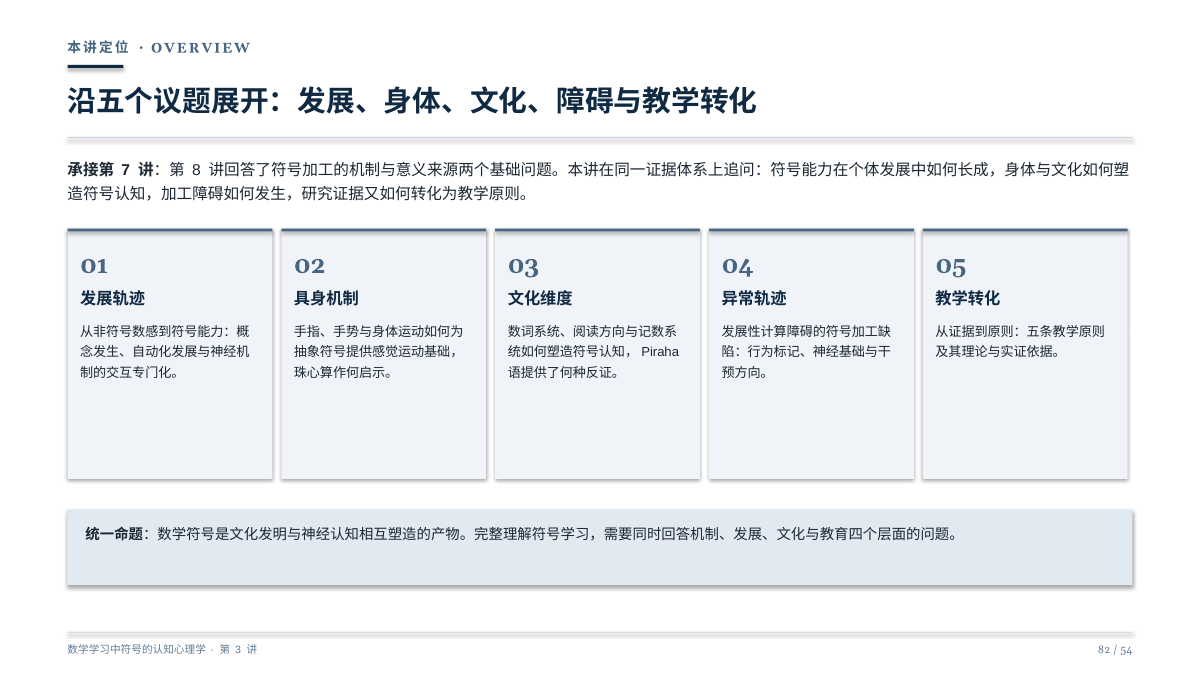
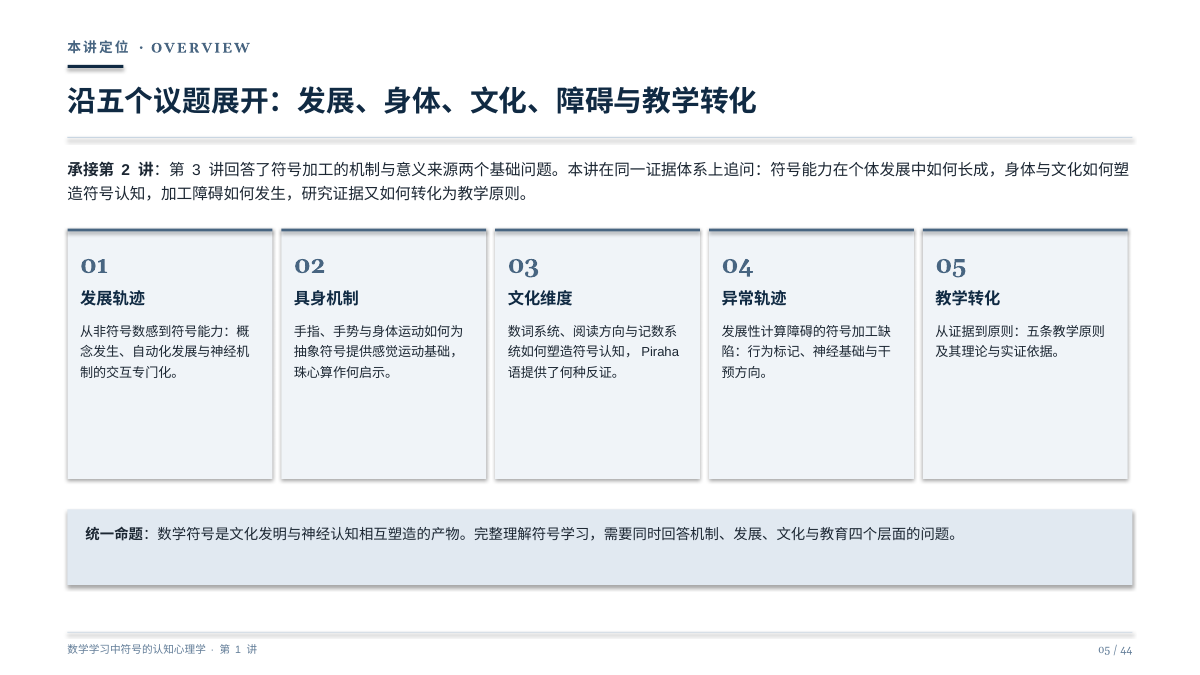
7: 7 -> 2 (126, 170)
8: 8 -> 3 (196, 170)
3: 3 -> 1 (238, 650)
82: 82 -> 05 (1104, 650)
54: 54 -> 44 (1126, 650)
